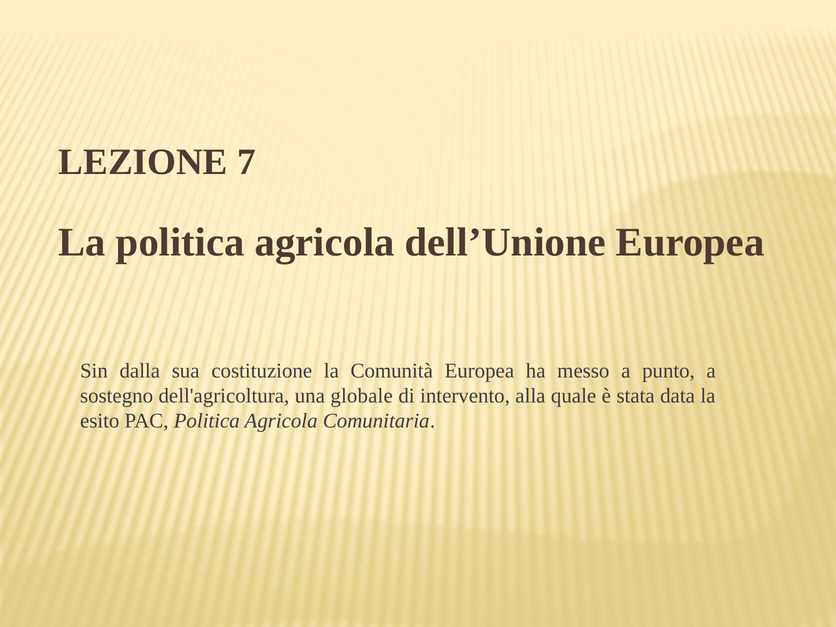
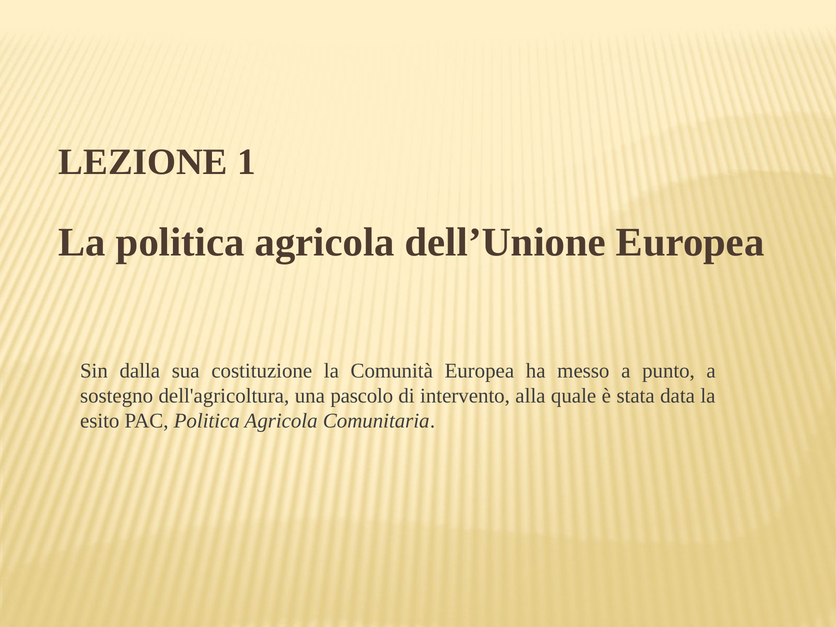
7: 7 -> 1 (246, 162)
globale: globale -> pascolo (362, 396)
